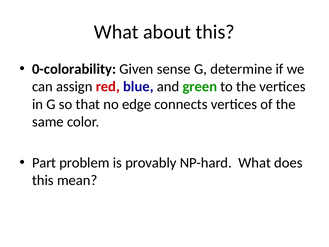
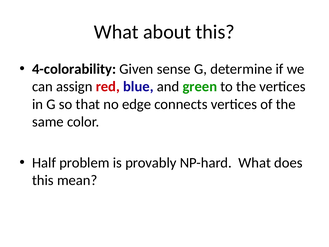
0-colorability: 0-colorability -> 4-colorability (74, 69)
Part: Part -> Half (44, 163)
